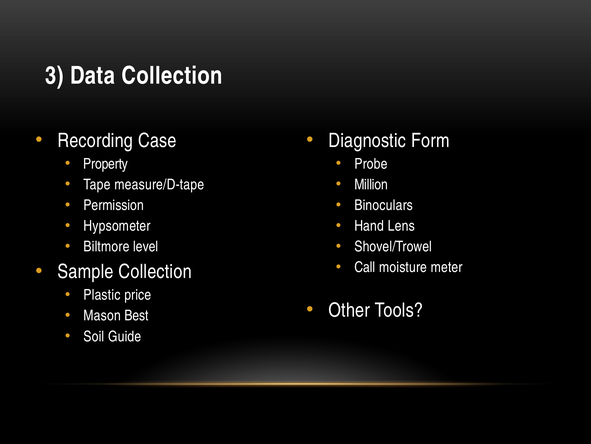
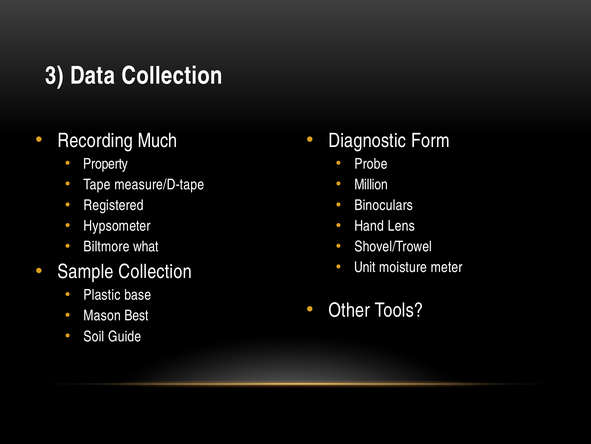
Case: Case -> Much (158, 140)
Permission: Permission -> Registered (114, 205)
level: level -> what (146, 246)
Call: Call -> Unit (365, 267)
price: price -> base (138, 295)
